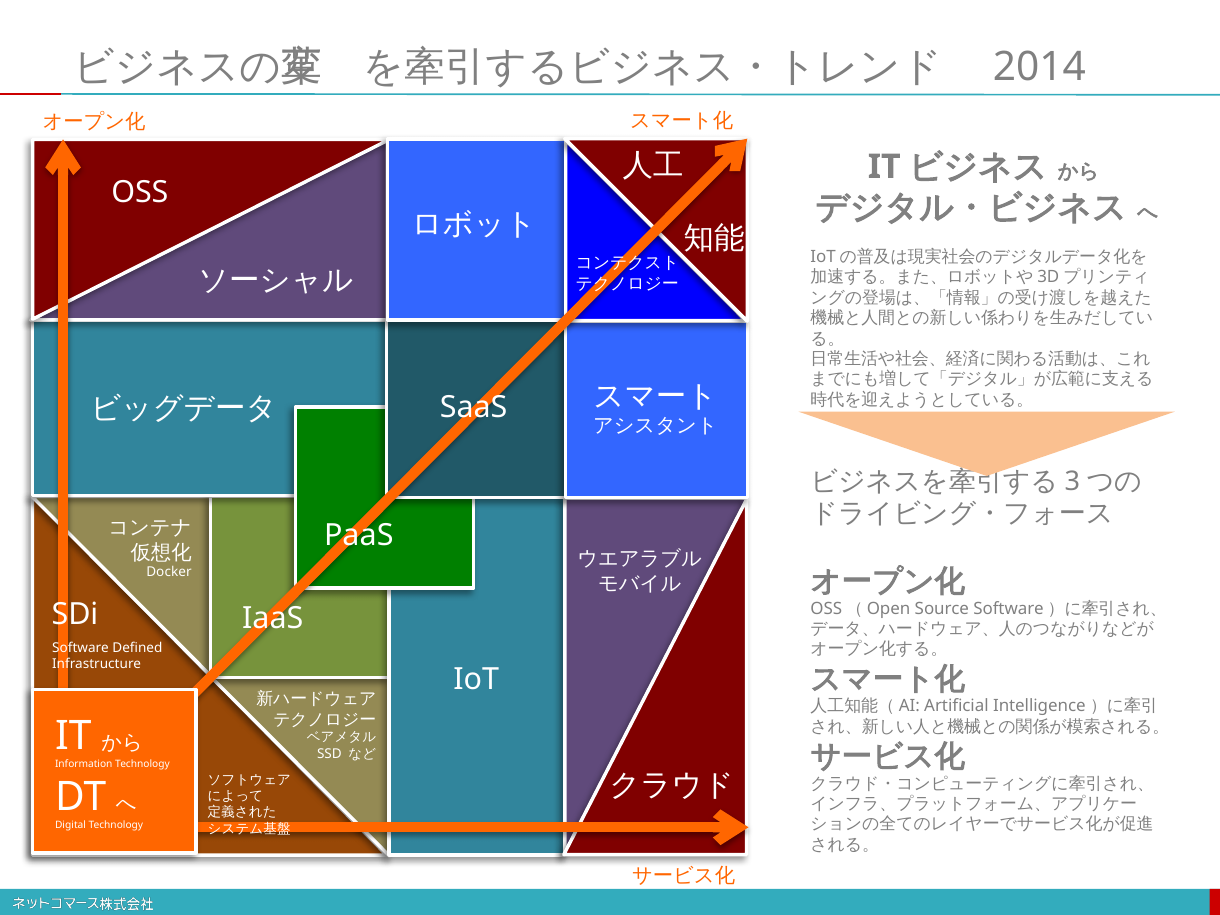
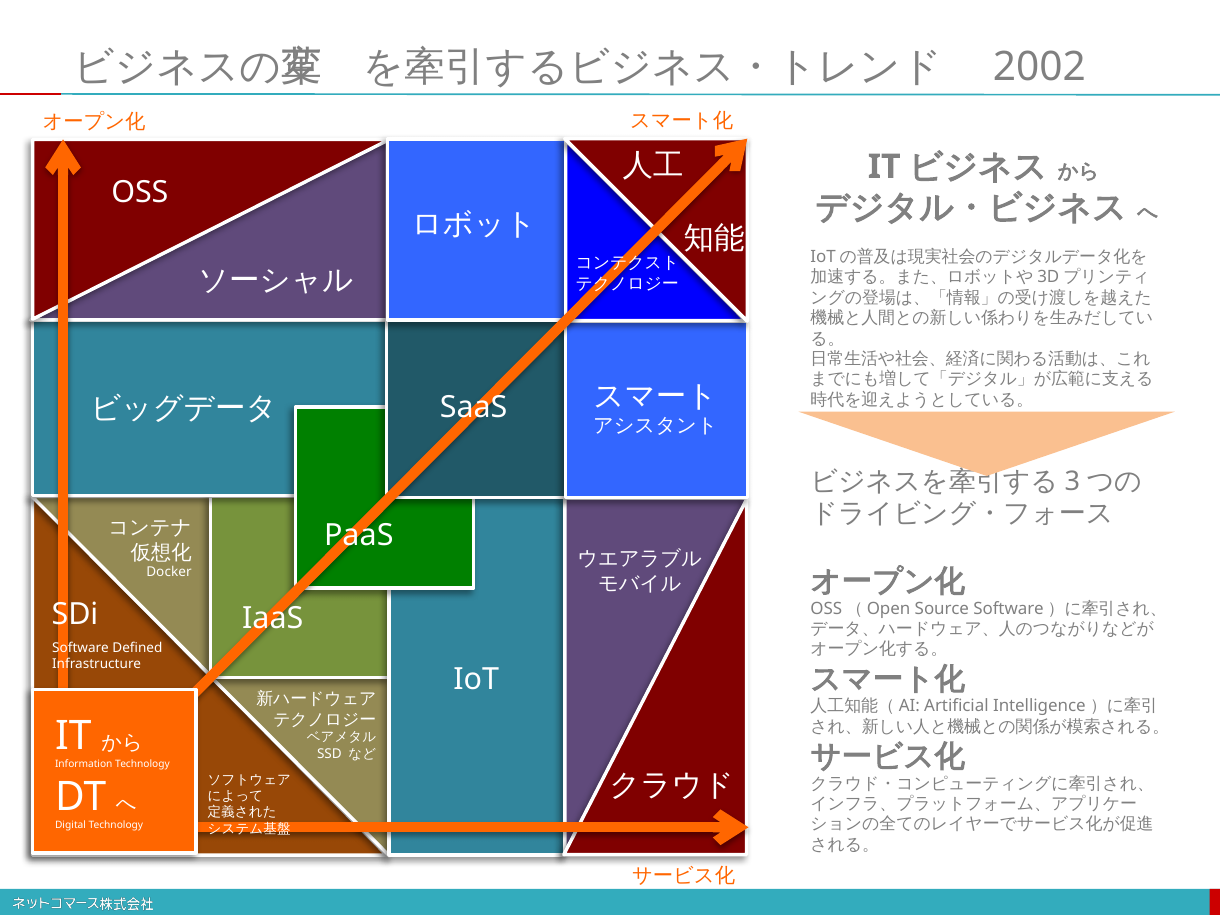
2014: 2014 -> 2002 (1039, 67)
